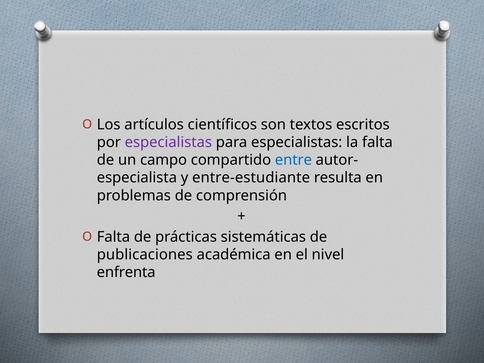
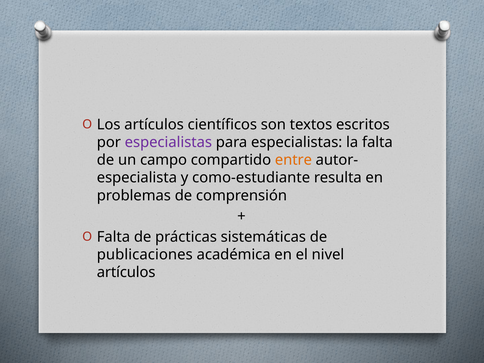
entre colour: blue -> orange (293, 160)
entre-estudiante: entre-estudiante -> como-estudiante (251, 178)
enfrenta: enfrenta -> artículos (126, 272)
